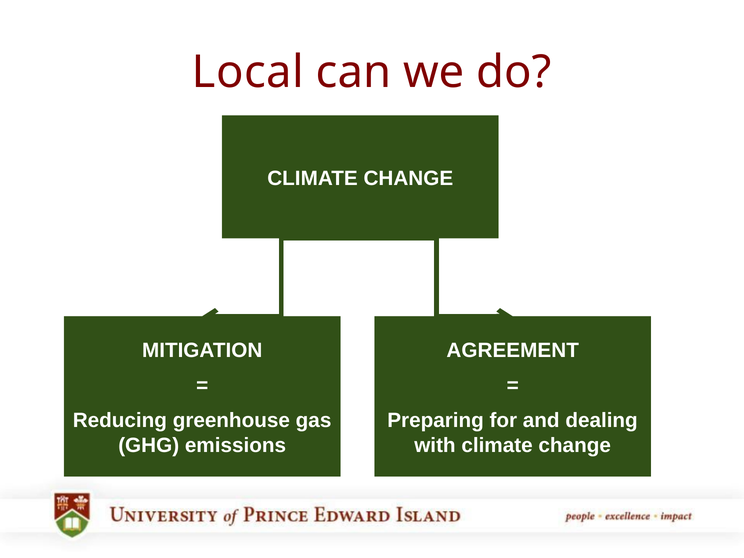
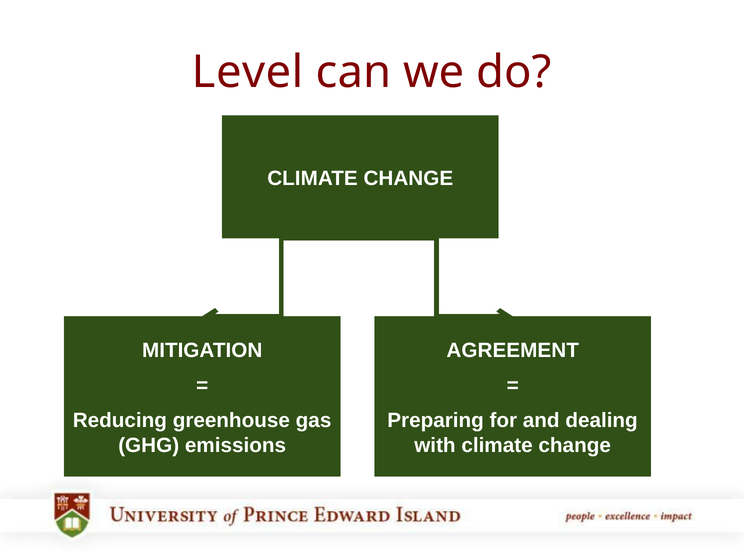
Local: Local -> Level (248, 72)
